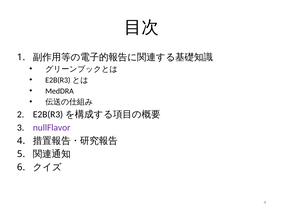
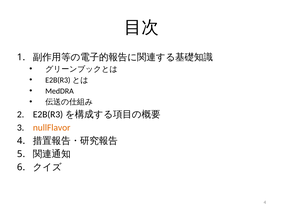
nullFlavor colour: purple -> orange (52, 128)
